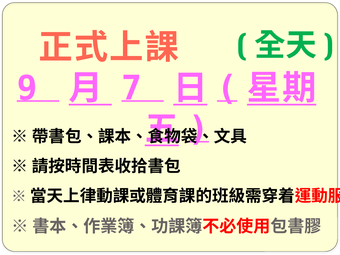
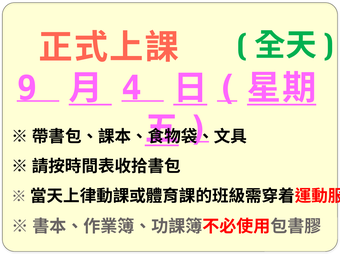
7: 7 -> 4 (132, 88)
